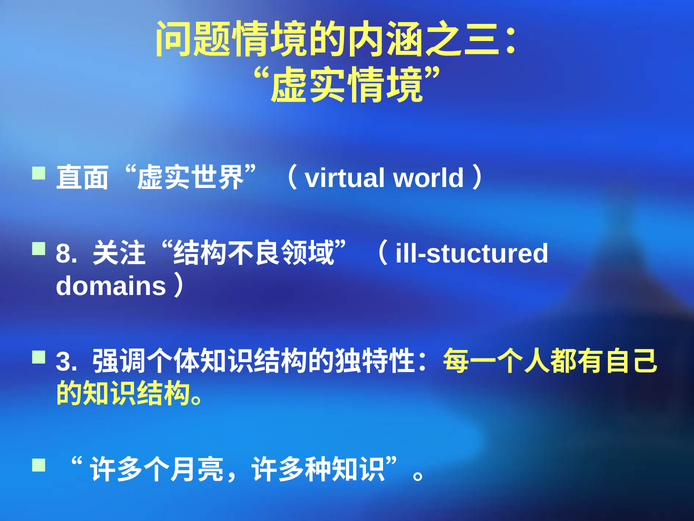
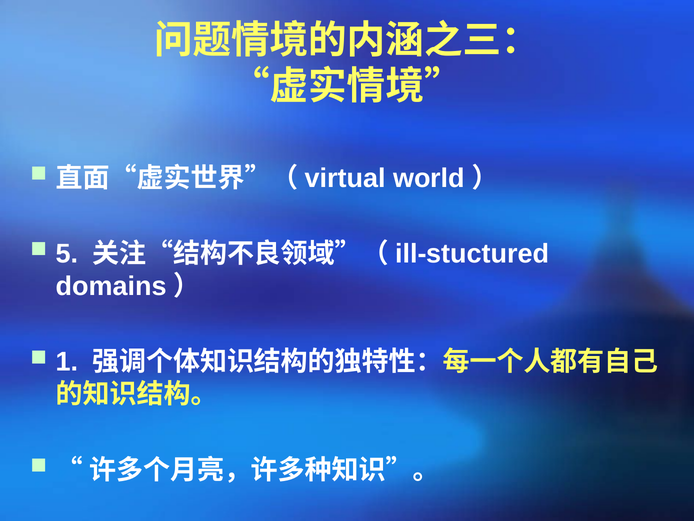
8: 8 -> 5 (67, 254)
3: 3 -> 1 (67, 362)
